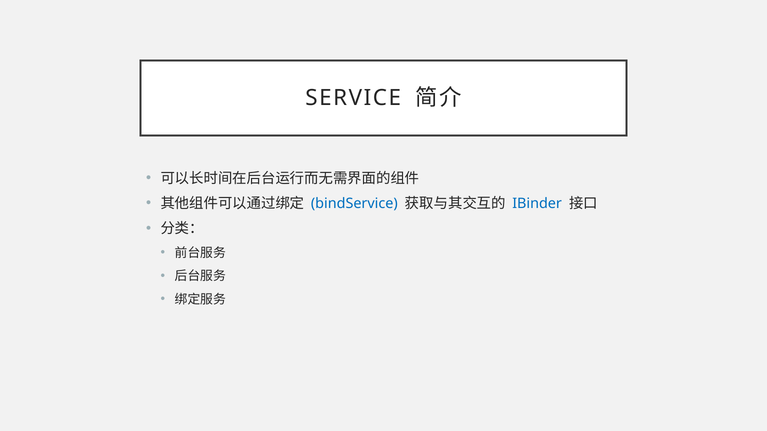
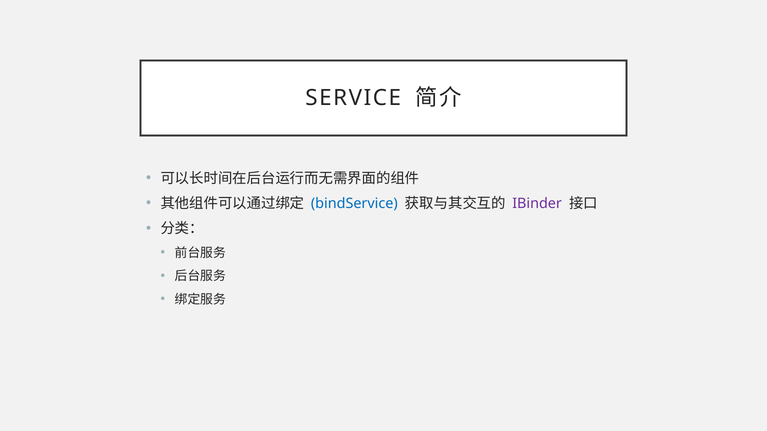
IBinder colour: blue -> purple (537, 204)
